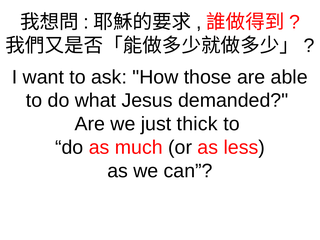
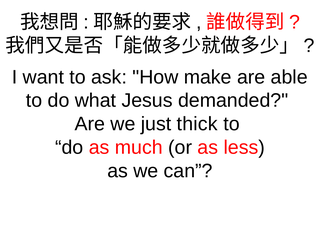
those: those -> make (208, 77)
